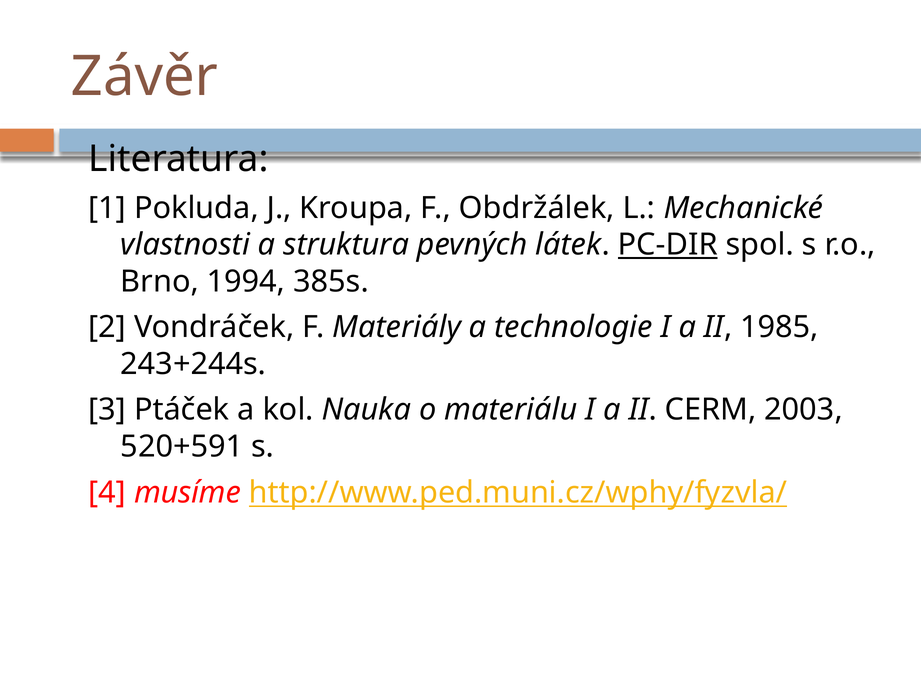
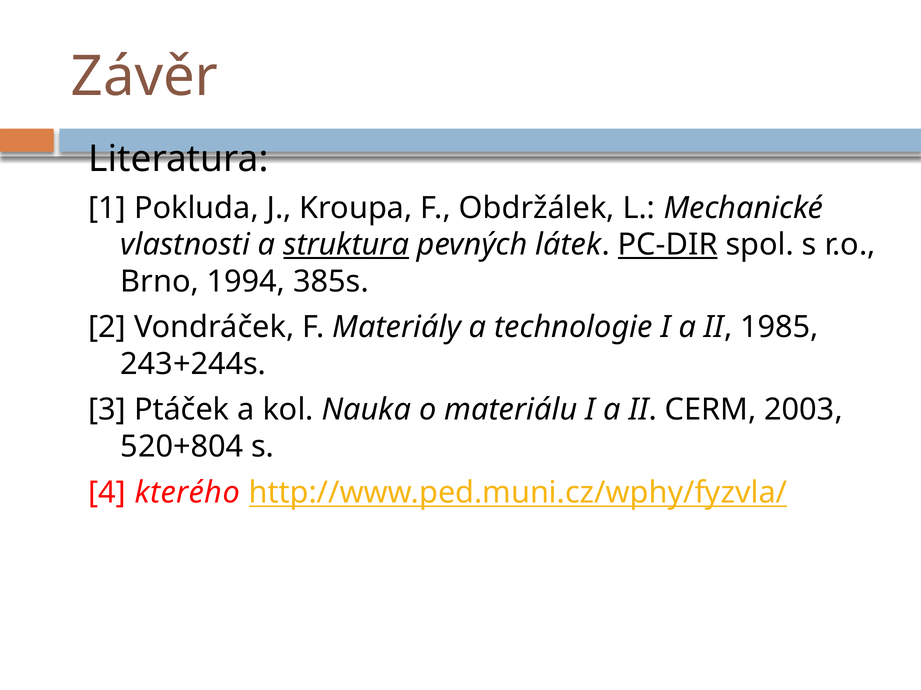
struktura underline: none -> present (346, 245)
520+591: 520+591 -> 520+804 (182, 447)
musíme: musíme -> kterého (187, 493)
